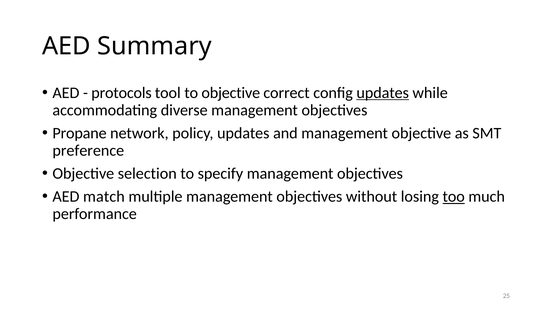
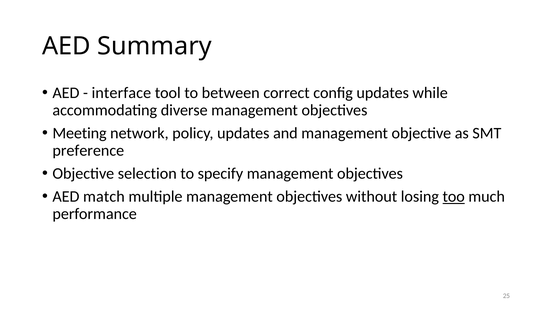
protocols: protocols -> interface (121, 93)
to objective: objective -> between (231, 93)
updates underline: present -> none (383, 93)
Propane: Propane -> Meeting (80, 133)
